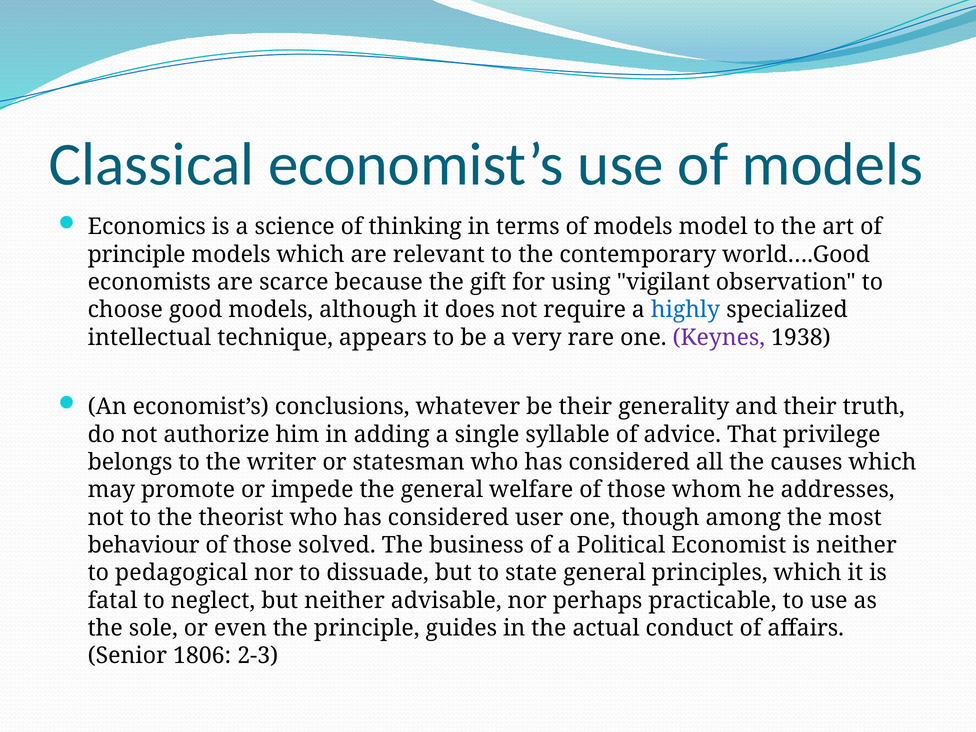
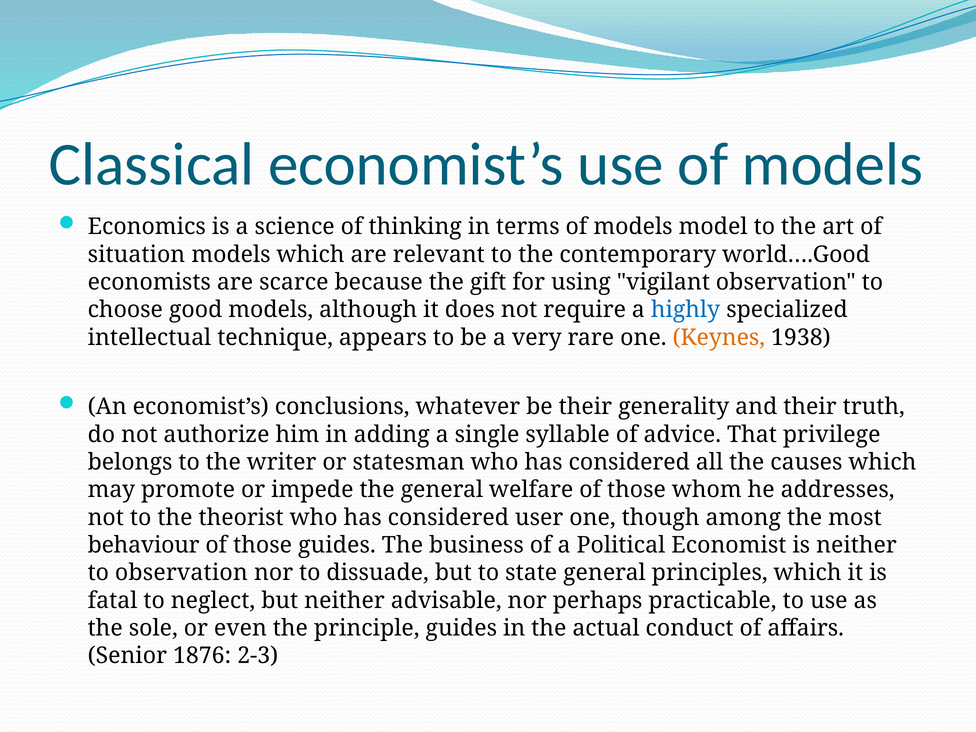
principle: principle -> situation (136, 254)
Keynes colour: purple -> orange (719, 337)
those solved: solved -> guides (337, 545)
to pedagogical: pedagogical -> observation (181, 573)
1806: 1806 -> 1876 (202, 656)
